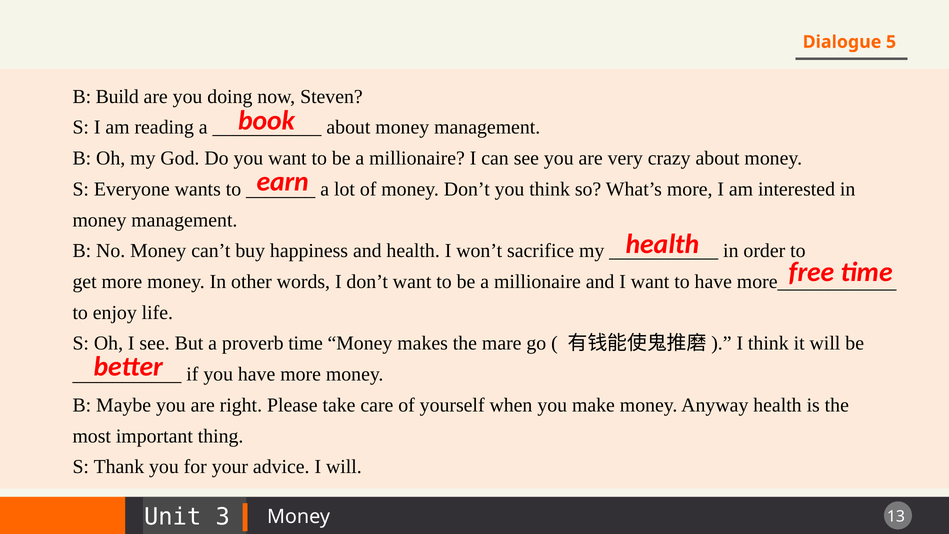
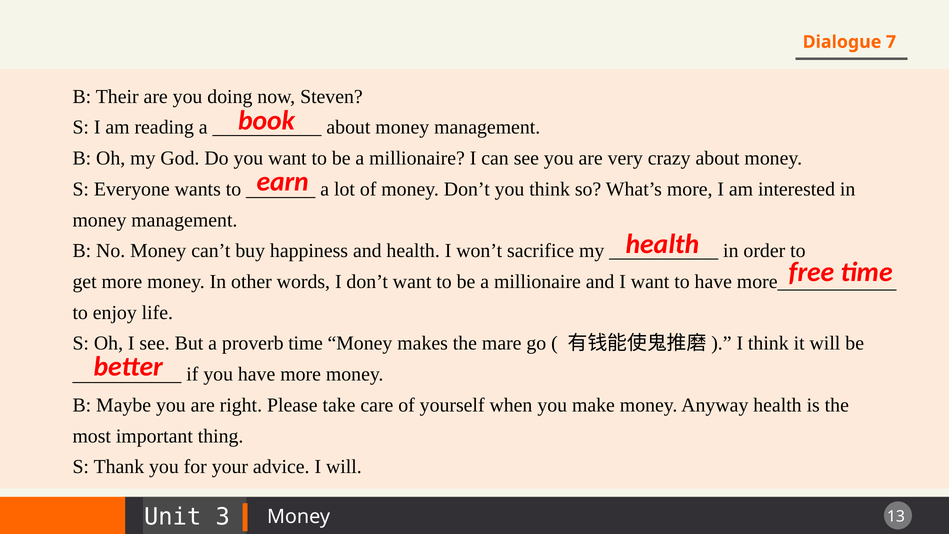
5: 5 -> 7 (891, 42)
Build: Build -> Their (117, 97)
